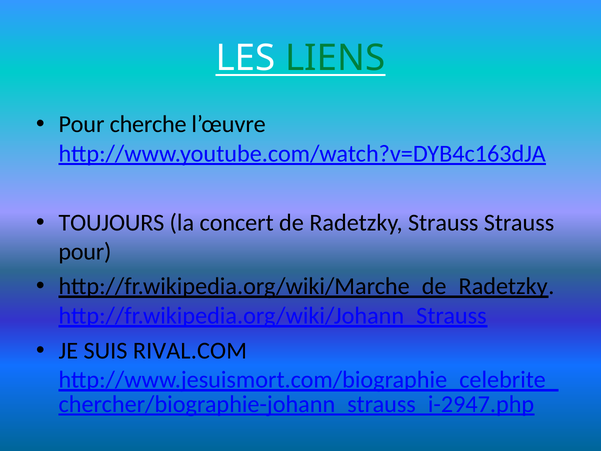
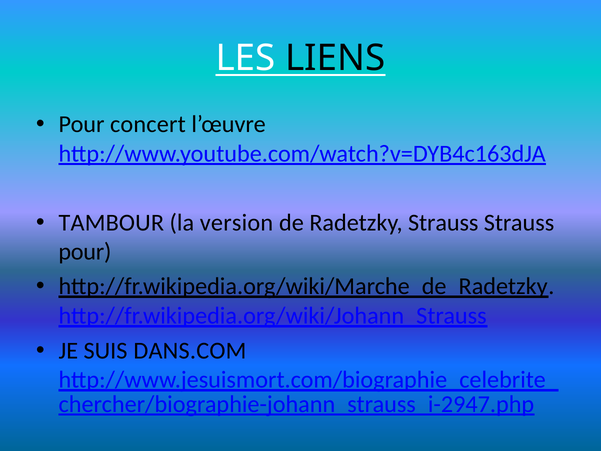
LIENS colour: green -> black (335, 58)
cherche: cherche -> concert (148, 124)
TOUJOURS: TOUJOURS -> TAMBOUR (111, 223)
concert: concert -> version (236, 223)
RIVAL.COM: RIVAL.COM -> DANS.COM (190, 351)
